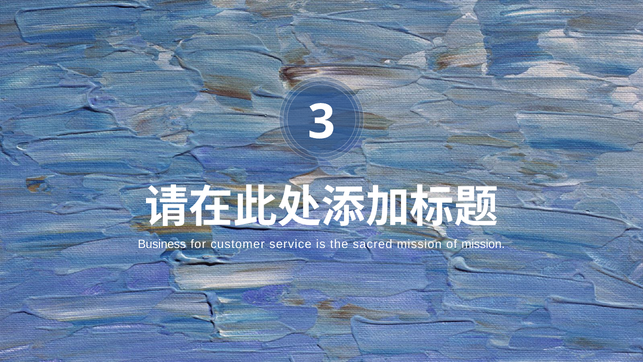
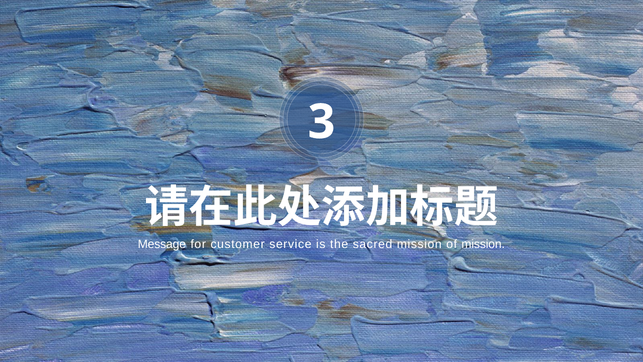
Business: Business -> Message (162, 244)
